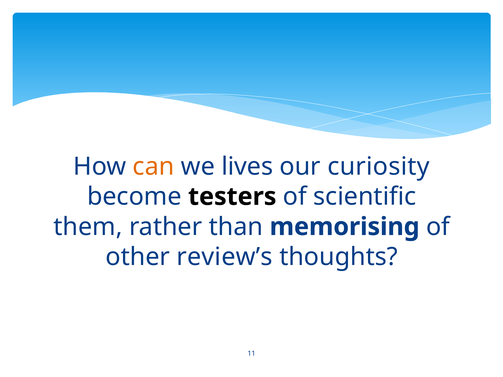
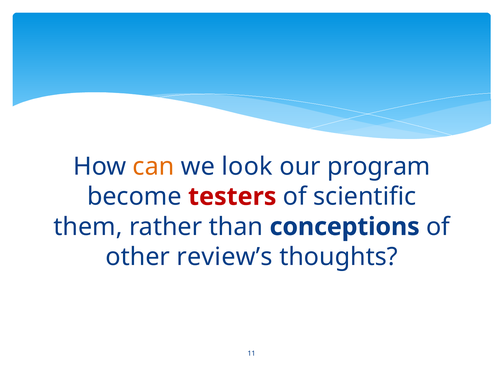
lives: lives -> look (247, 167)
curiosity: curiosity -> program (379, 167)
testers colour: black -> red (232, 197)
memorising: memorising -> conceptions (345, 227)
